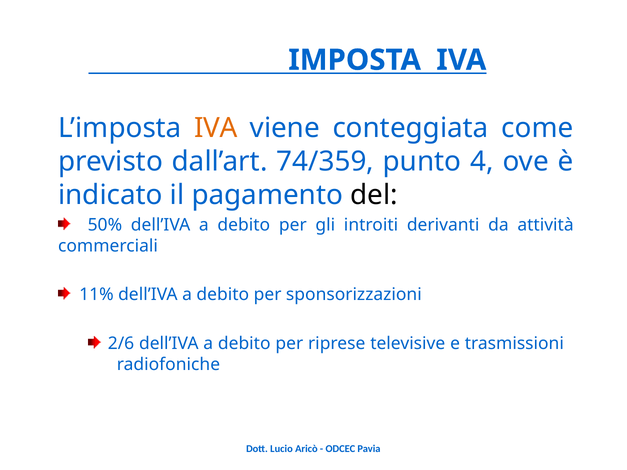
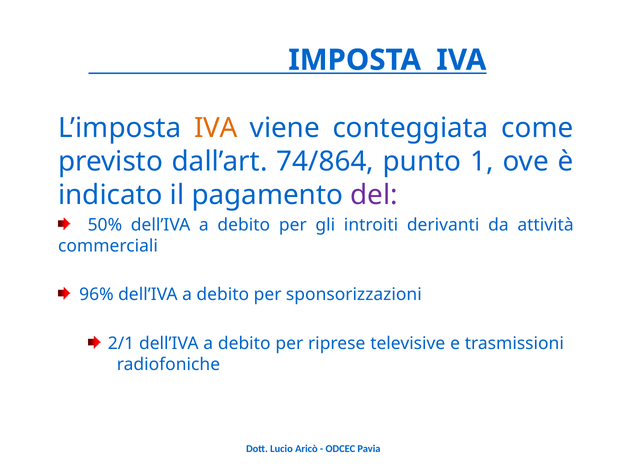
74/359: 74/359 -> 74/864 (325, 162)
4: 4 -> 1 (482, 162)
del colour: black -> purple (374, 195)
11%: 11% -> 96% (96, 295)
2/6: 2/6 -> 2/1 (121, 344)
